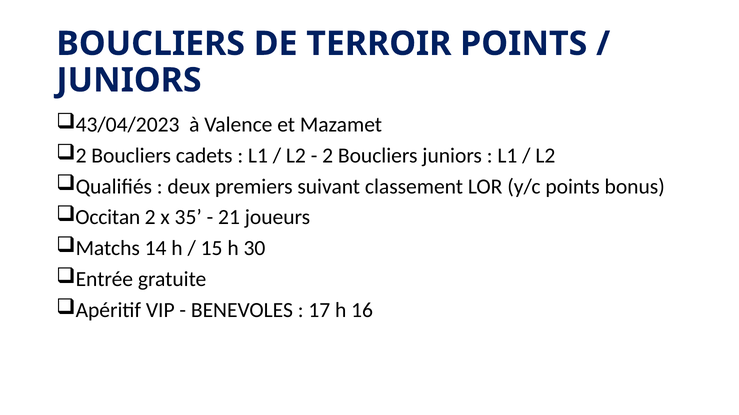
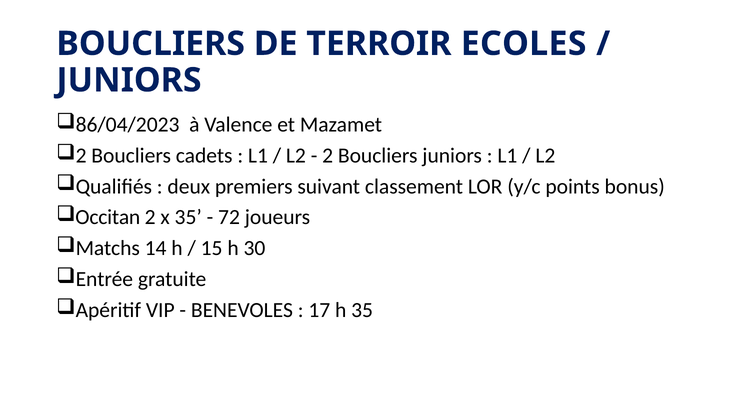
TERROIR POINTS: POINTS -> ECOLES (524, 44)
43/04/2023: 43/04/2023 -> 86/04/2023 (128, 125)
21: 21 -> 72 (229, 218)
h 16: 16 -> 35 (362, 311)
